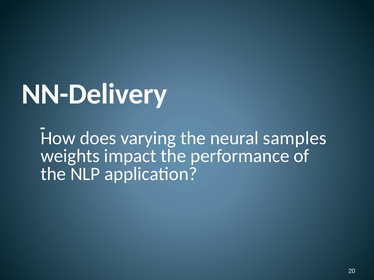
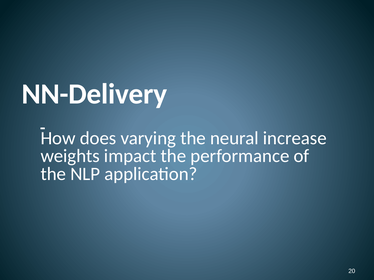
samples: samples -> increase (295, 138)
